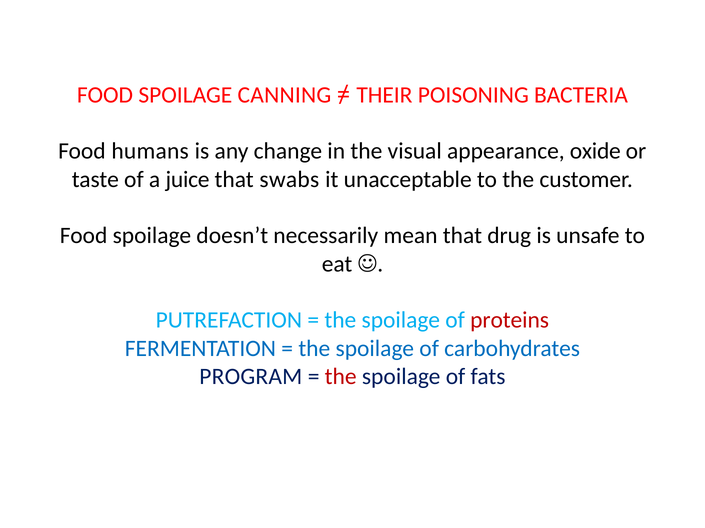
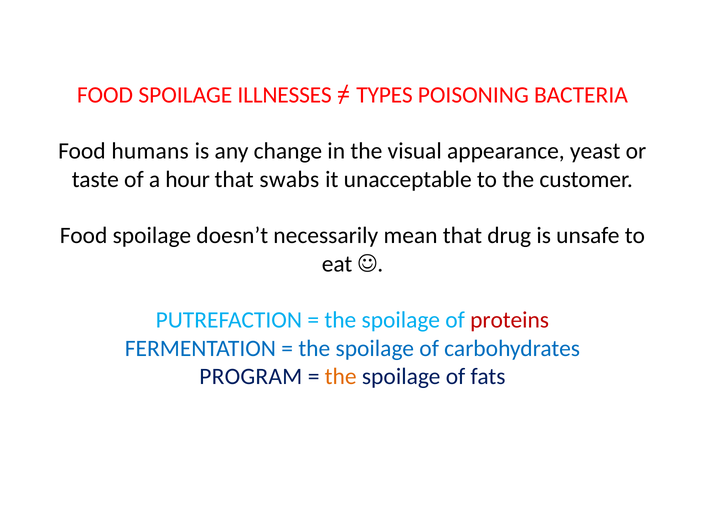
CANNING: CANNING -> ILLNESSES (285, 95)
THEIR: THEIR -> TYPES (385, 95)
oxide: oxide -> yeast (595, 151)
juice: juice -> hour (188, 180)
the colour: red -> orange (341, 377)
